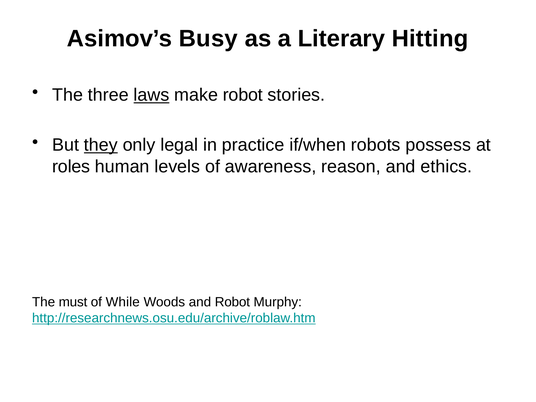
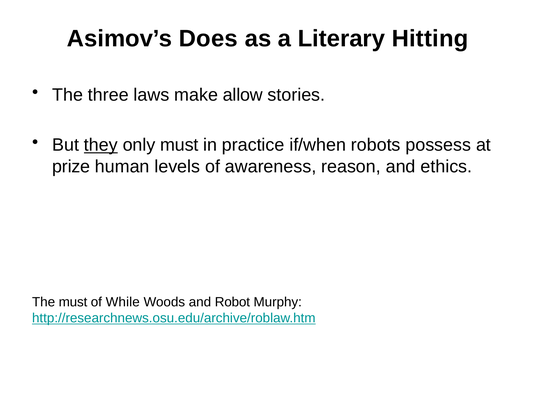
Busy: Busy -> Does (208, 39)
laws underline: present -> none (151, 95)
make robot: robot -> allow (243, 95)
only legal: legal -> must (179, 145)
roles: roles -> prize (71, 167)
